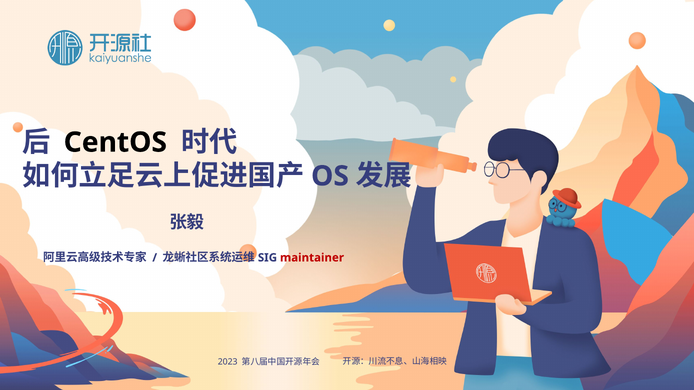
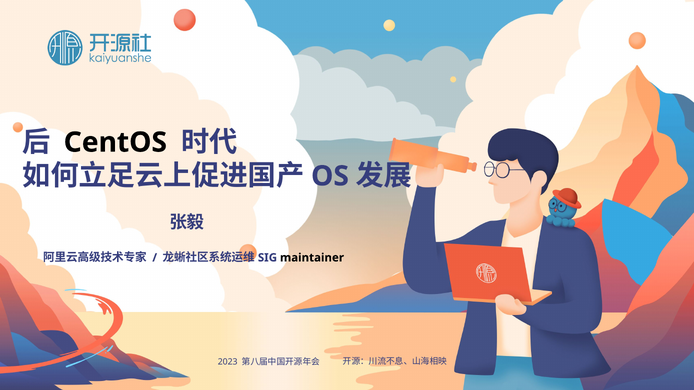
maintainer colour: red -> black (312, 258)
